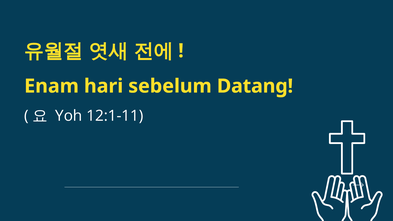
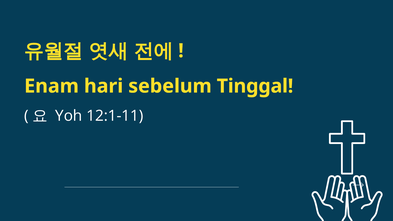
Datang: Datang -> Tinggal (255, 86)
